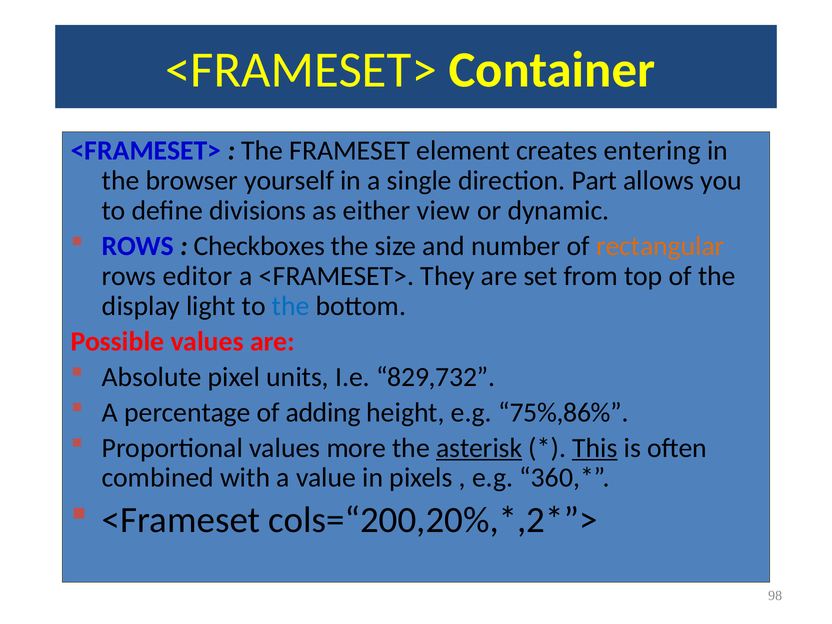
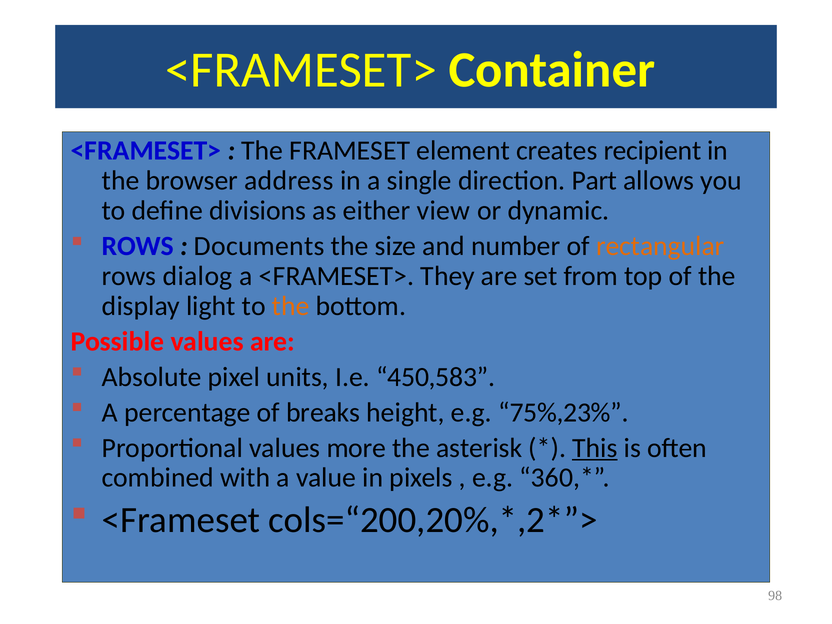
entering: entering -> recipient (653, 151)
yourself: yourself -> address (289, 181)
Checkboxes: Checkboxes -> Documents (259, 246)
editor: editor -> dialog (198, 276)
the colour: blue -> orange (291, 306)
829,732: 829,732 -> 450,583 (436, 377)
adding: adding -> breaks (323, 412)
75%,86%: 75%,86% -> 75%,23% (563, 412)
asterisk underline: present -> none (479, 448)
